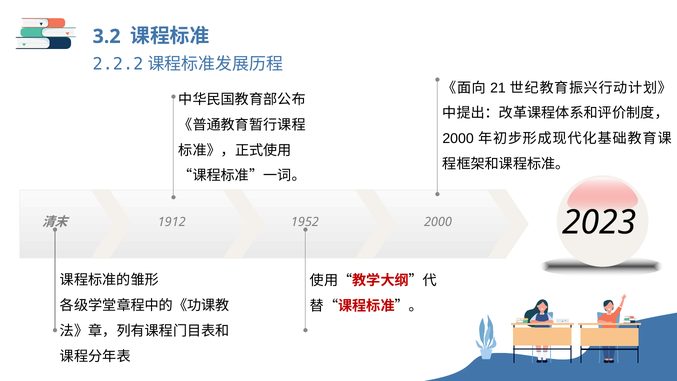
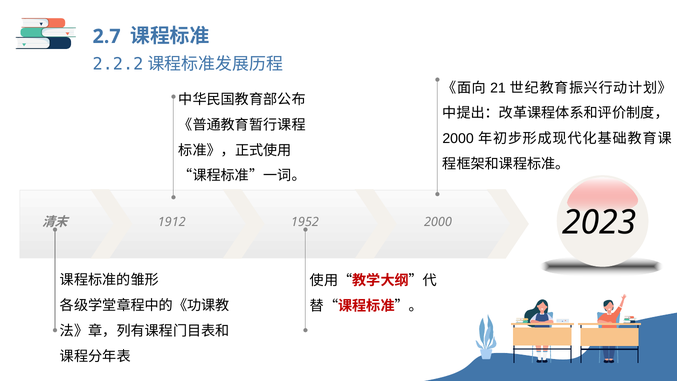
3.2: 3.2 -> 2.7 (107, 36)
